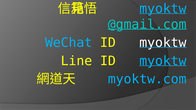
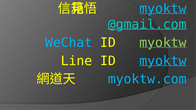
myoktw colour: white -> light green (163, 43)
